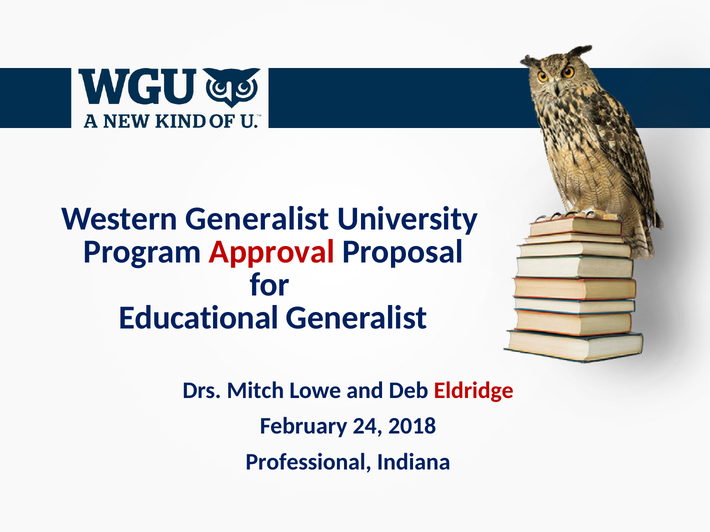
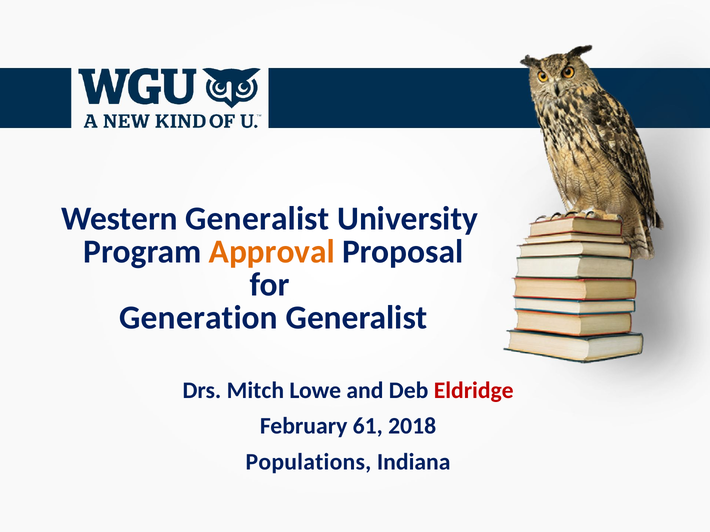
Approval colour: red -> orange (272, 252)
Educational: Educational -> Generation (199, 318)
24: 24 -> 61 (368, 426)
Professional: Professional -> Populations (308, 462)
